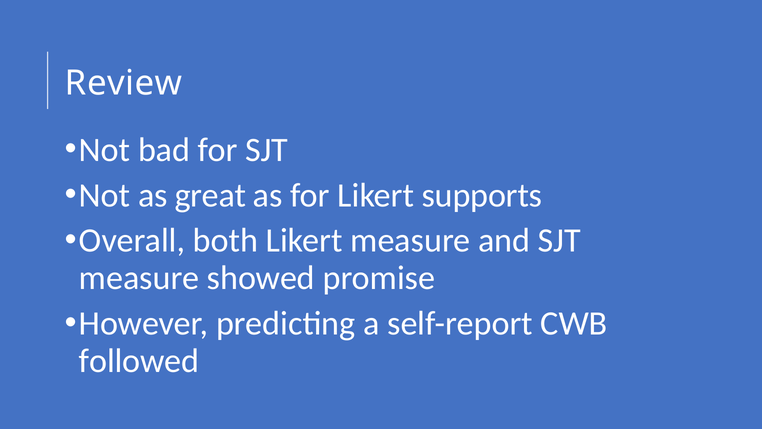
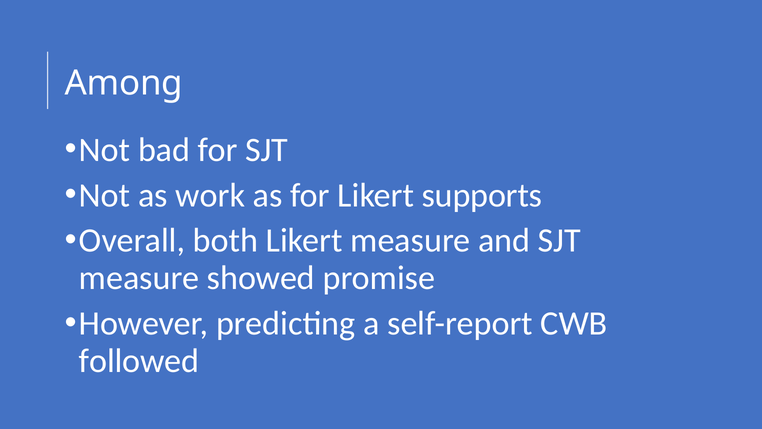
Review: Review -> Among (124, 83)
great: great -> work (210, 195)
